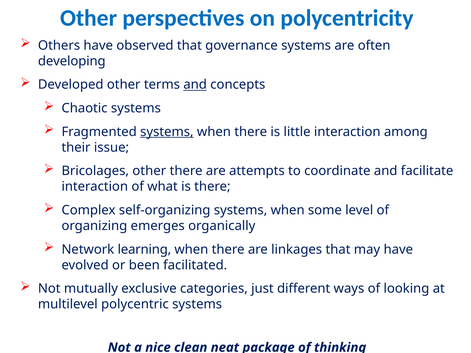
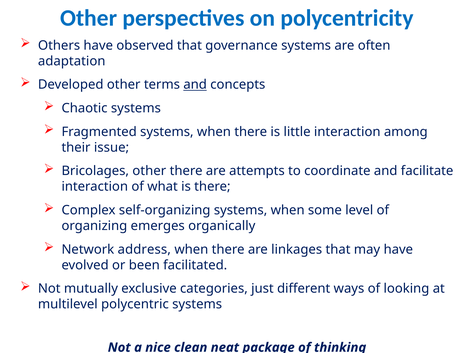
developing: developing -> adaptation (72, 61)
systems underline: present -> none (167, 132)
learning: learning -> address (144, 250)
